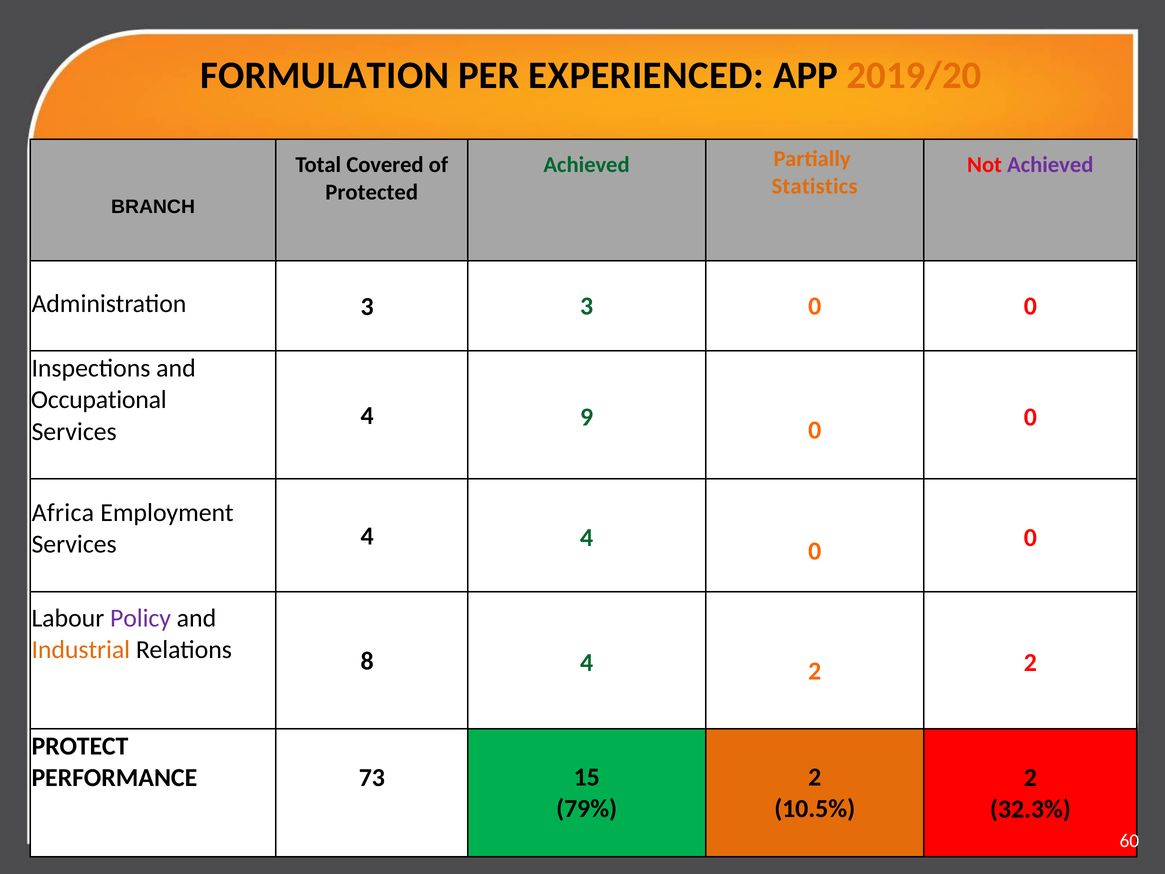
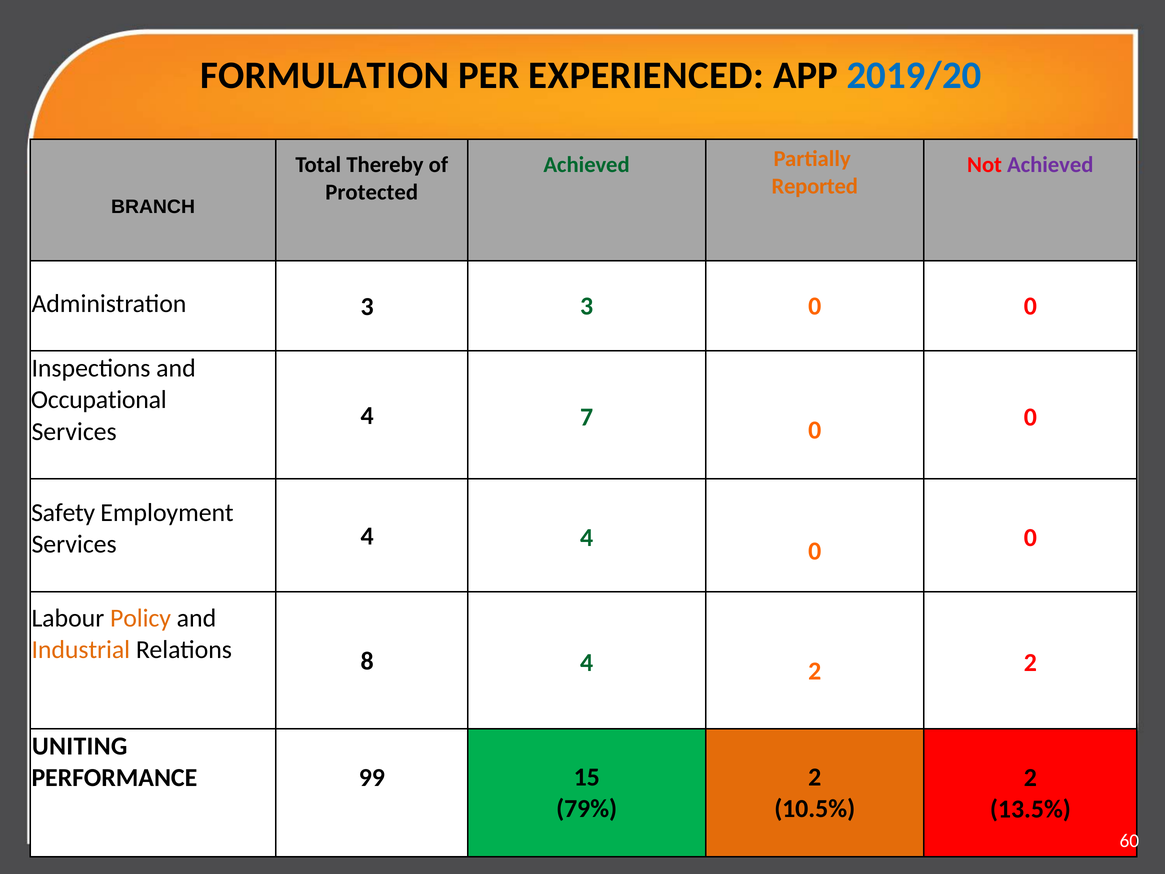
2019/20 colour: orange -> blue (914, 76)
Covered: Covered -> Thereby (385, 165)
Statistics: Statistics -> Reported (815, 186)
9: 9 -> 7 (587, 417)
Africa: Africa -> Safety (63, 513)
Policy colour: purple -> orange (141, 618)
PROTECT: PROTECT -> UNITING (80, 746)
73: 73 -> 99 (372, 778)
32.3%: 32.3% -> 13.5% (1030, 809)
